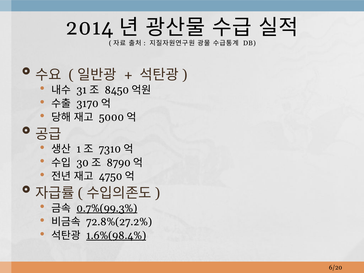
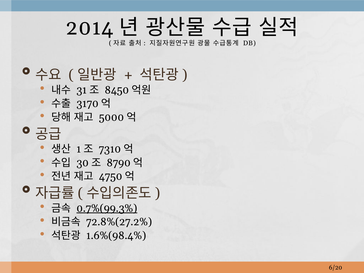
1.6%(98.4% underline: present -> none (116, 236)
